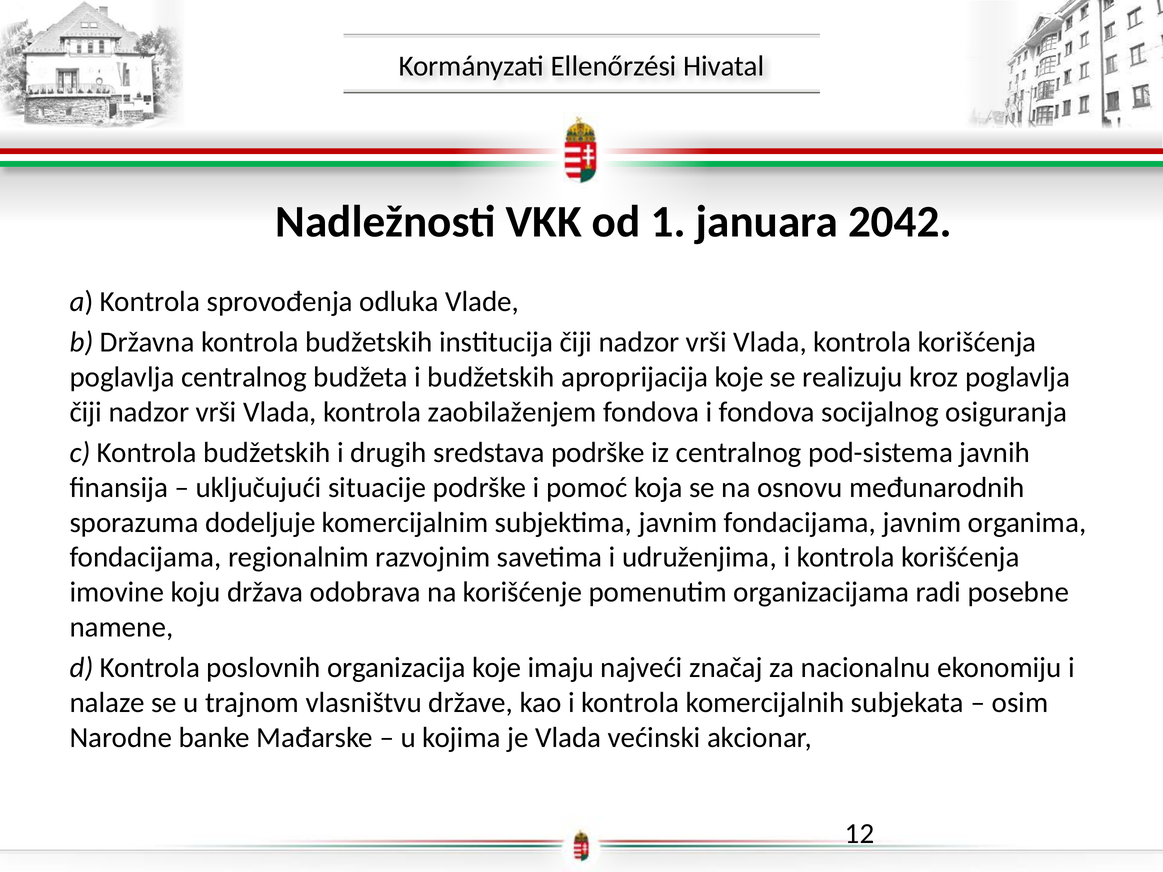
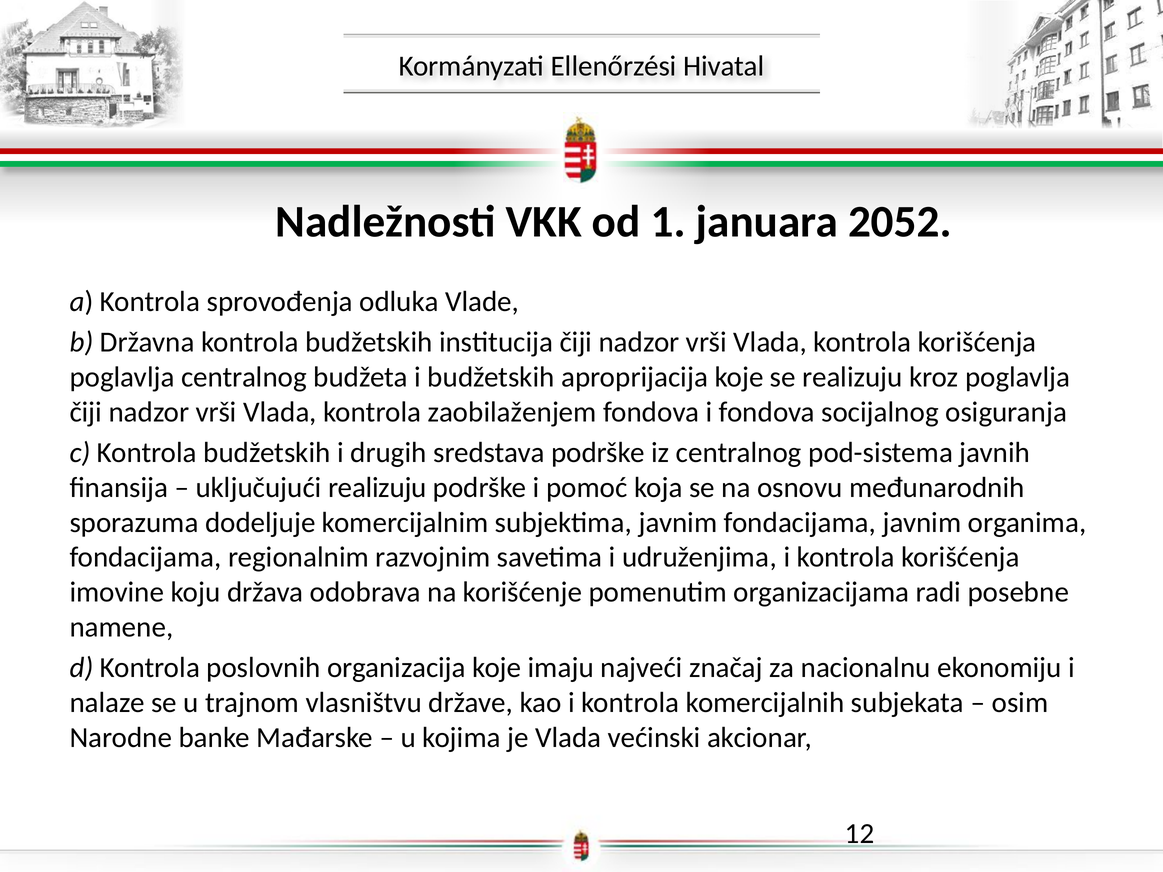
2042: 2042 -> 2052 (900, 222)
uključujući situacije: situacije -> realizuju (377, 488)
